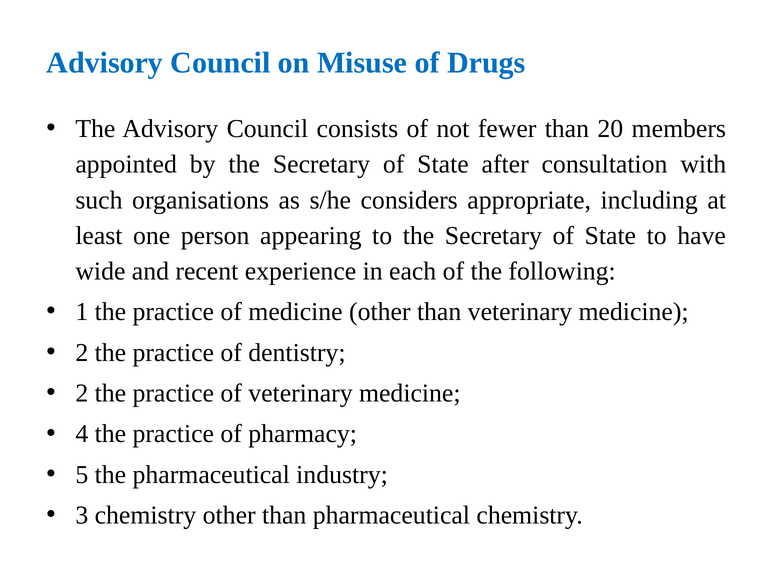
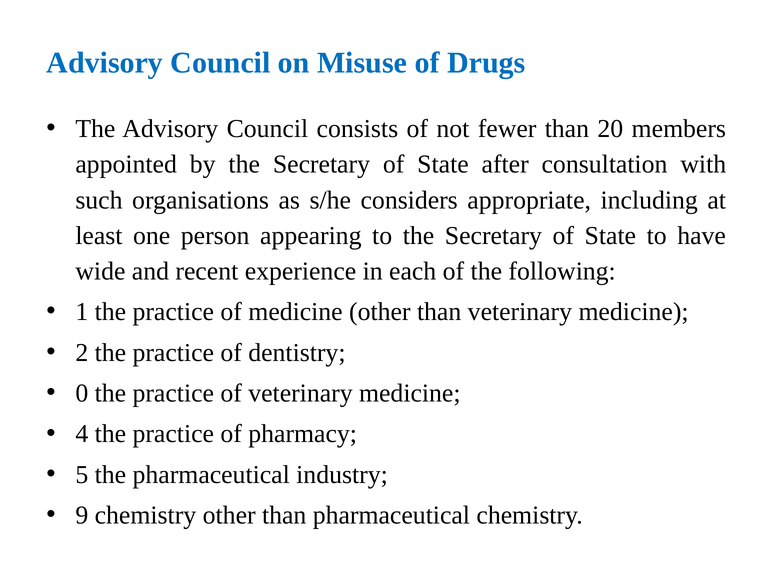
2: 2 -> 0 (82, 393)
3: 3 -> 9 (82, 515)
